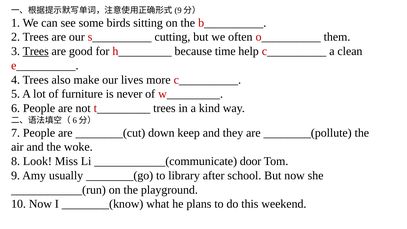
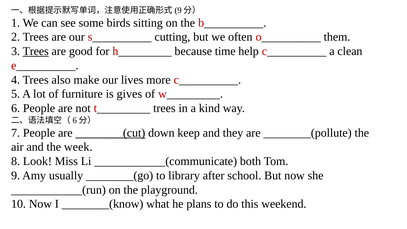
never: never -> gives (129, 94)
________(cut underline: none -> present (110, 133)
woke: woke -> week (78, 147)
door: door -> both (251, 161)
